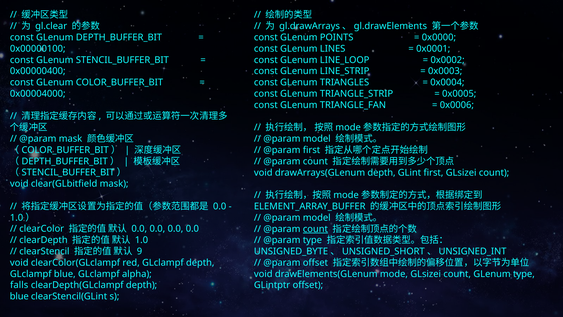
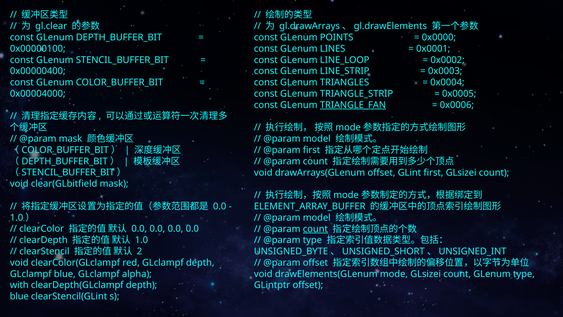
TRIANGLE_FAN underline: none -> present (353, 105)
drawArrays(GLenum depth: depth -> offset (381, 172)
9: 9 -> 2 (139, 251)
falls: falls -> with (19, 285)
